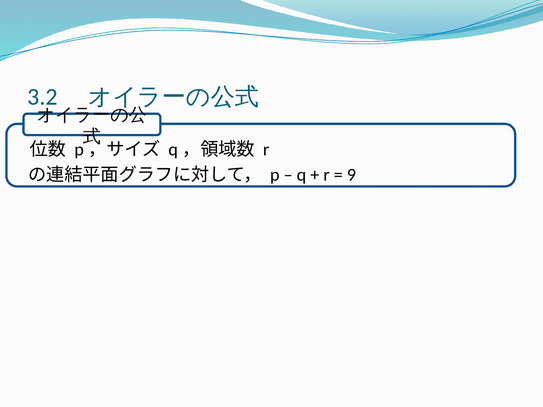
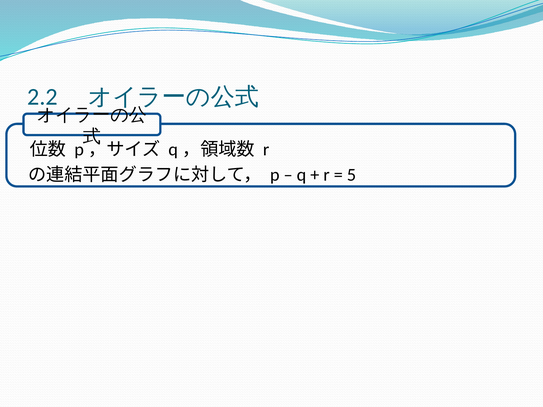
3.2: 3.2 -> 2.2 (42, 97)
9: 9 -> 5 (351, 175)
